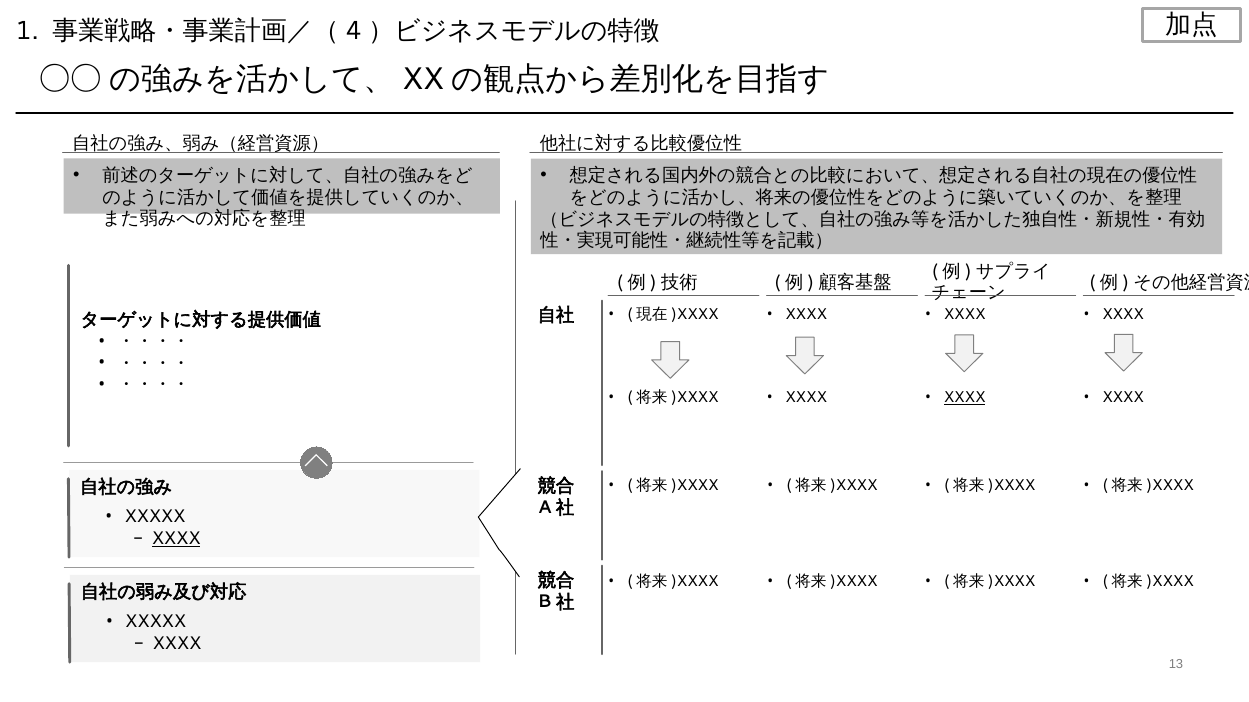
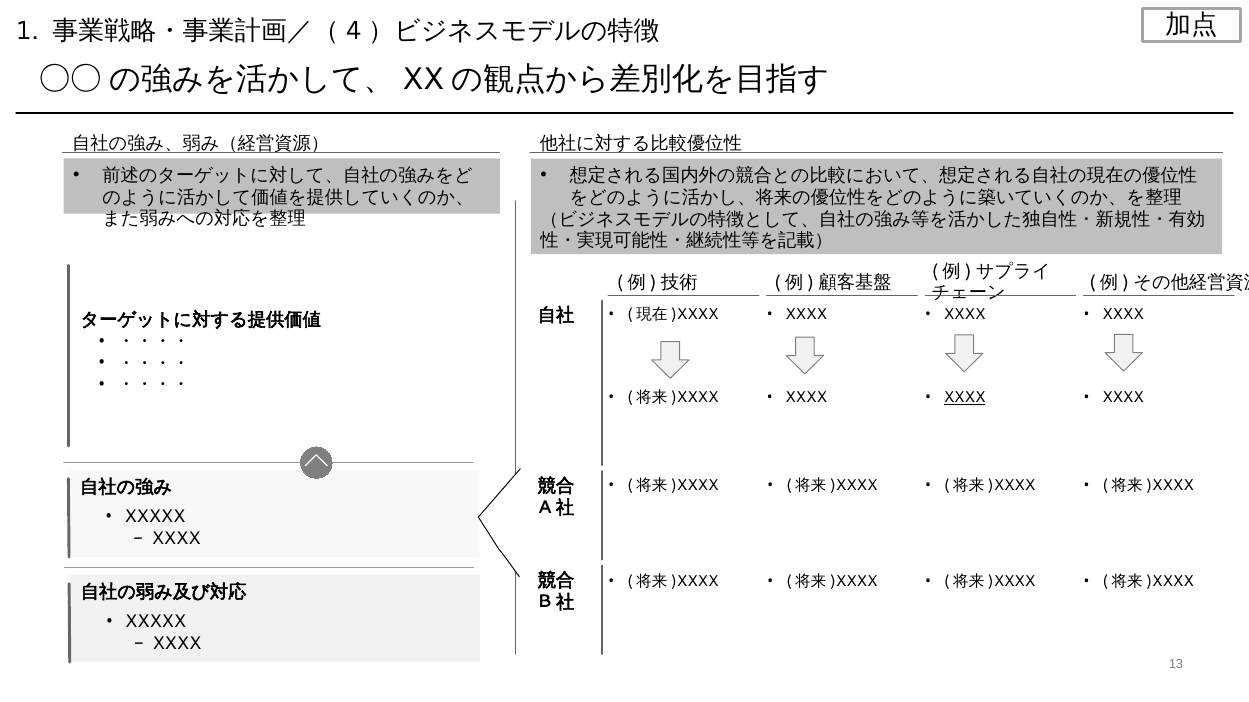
XXXX underline: present -> none (176, 539)
